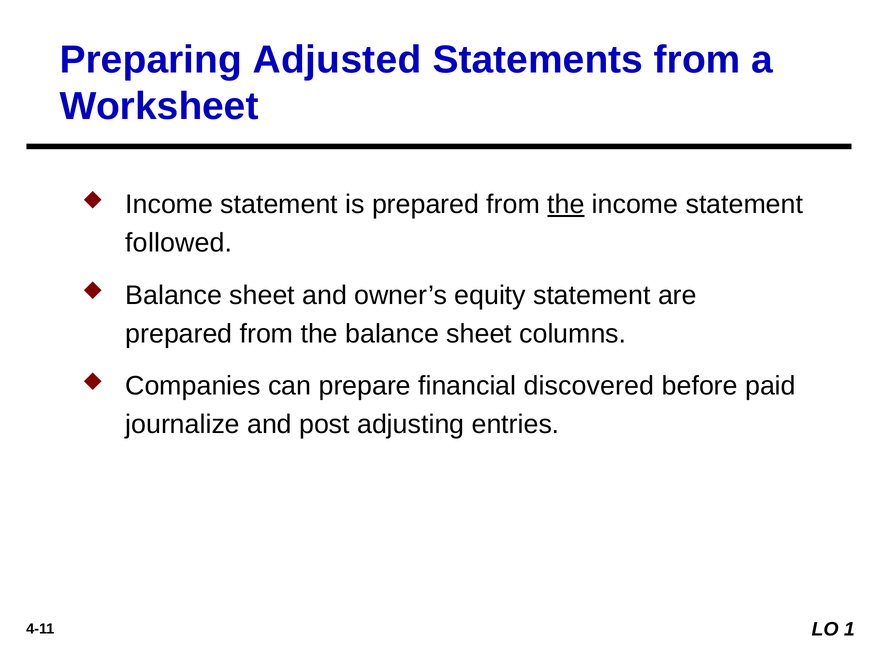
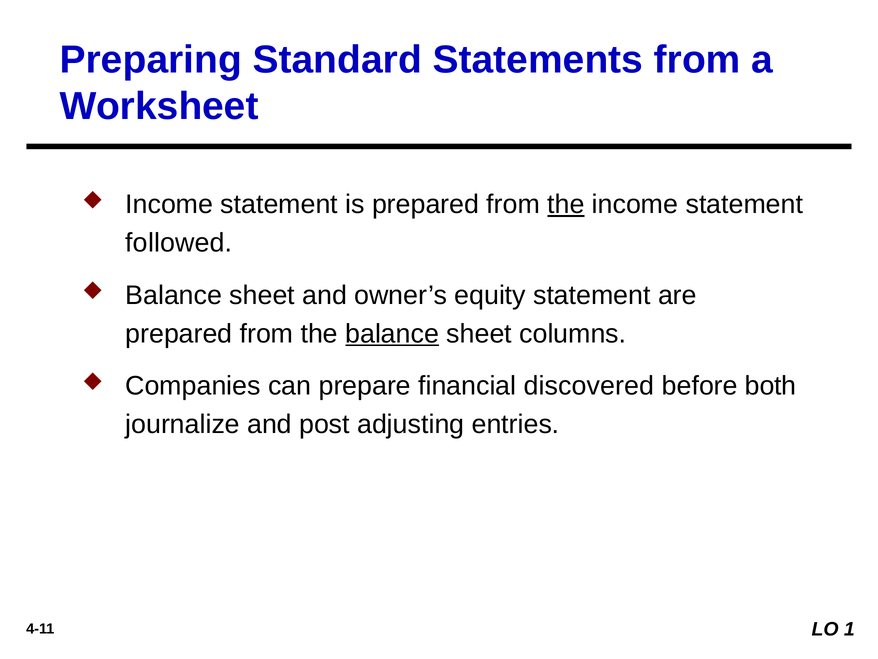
Adjusted: Adjusted -> Standard (337, 60)
balance underline: none -> present (392, 334)
paid: paid -> both (771, 386)
